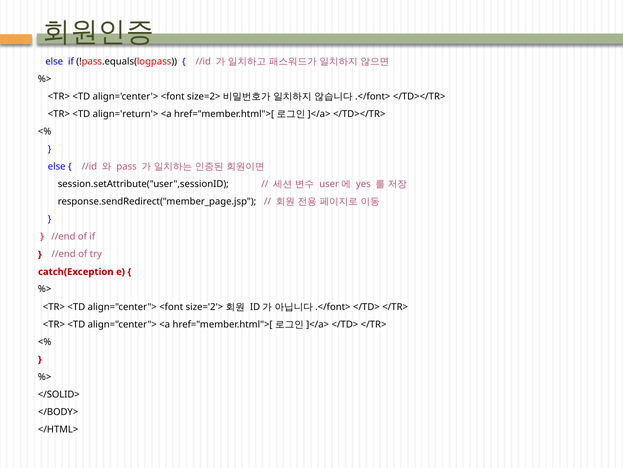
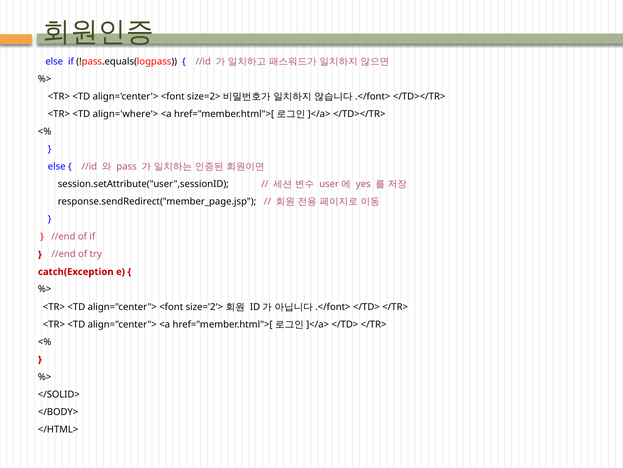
align='return'>: align='return'> -> align='where'> (125, 114)
